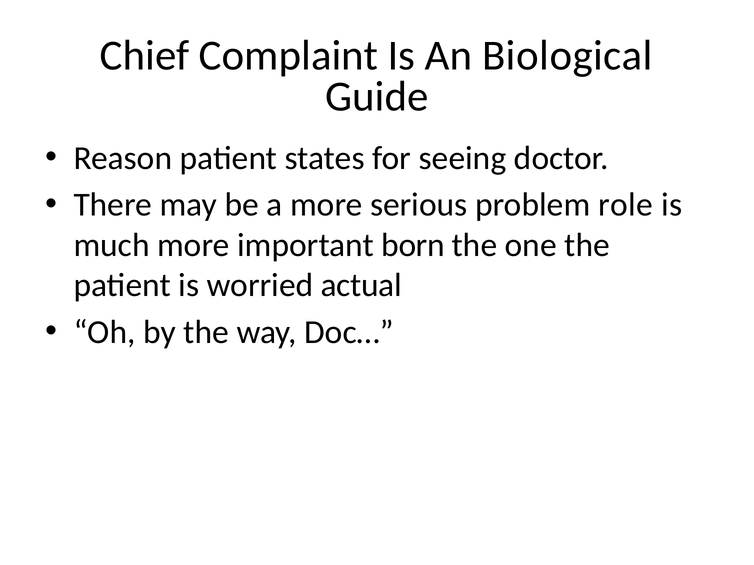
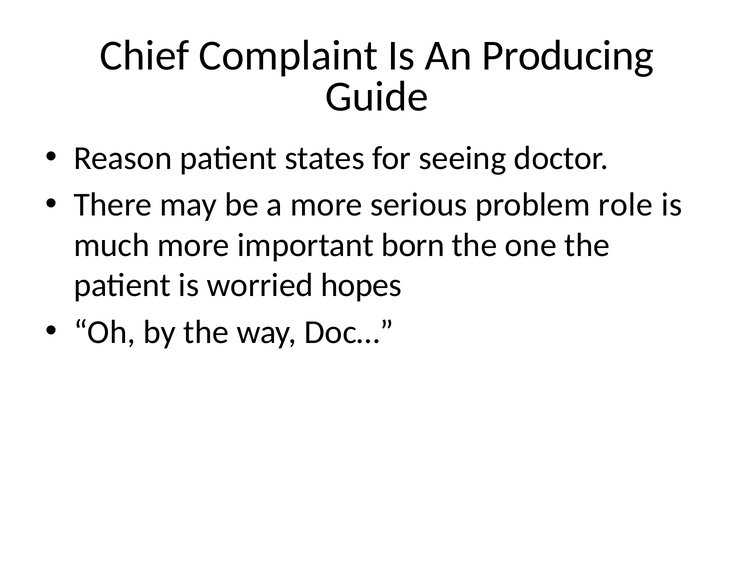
Biological: Biological -> Producing (568, 56)
actual: actual -> hopes (361, 286)
